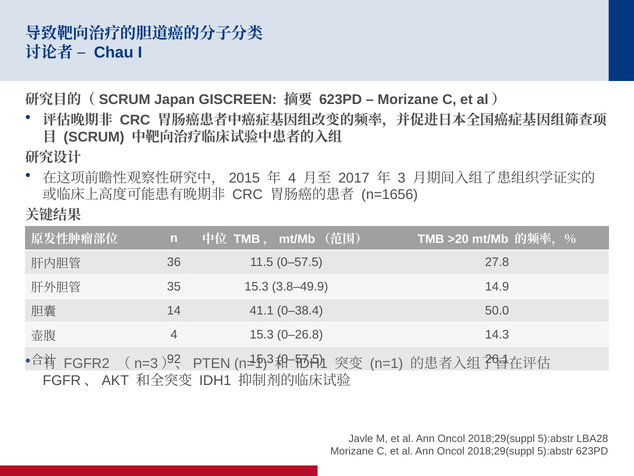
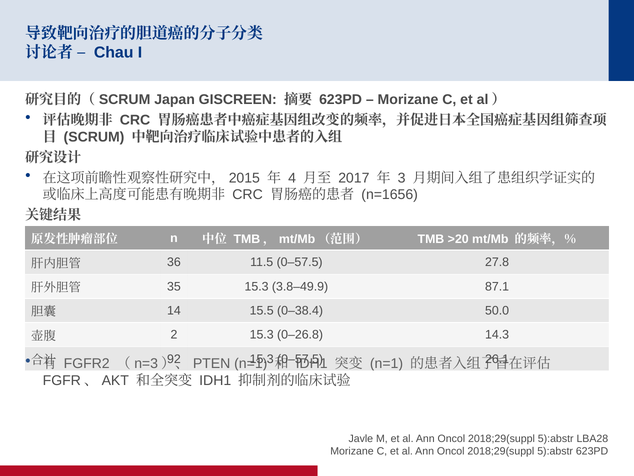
14.9: 14.9 -> 87.1 (497, 286)
41.1: 41.1 -> 15.5 (262, 310)
4: 4 -> 2 (174, 334)
